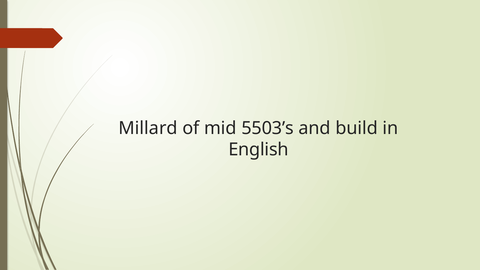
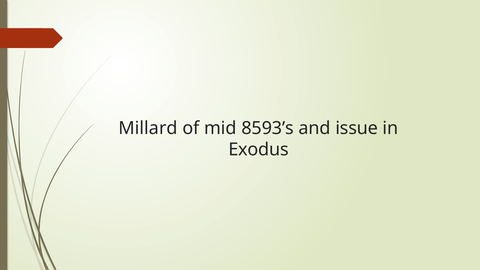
5503’s: 5503’s -> 8593’s (268, 128)
build: build -> issue (357, 128)
English: English -> Exodus (259, 150)
